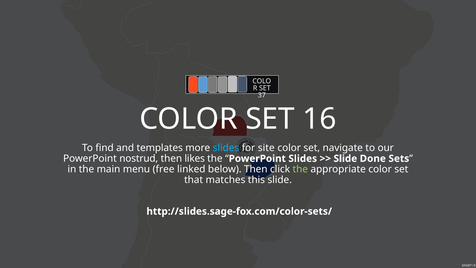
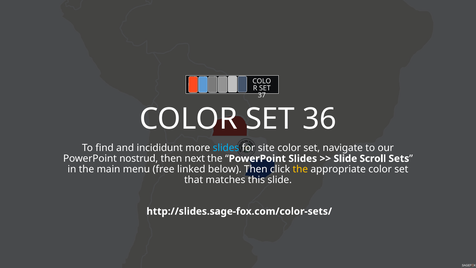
16: 16 -> 36 (319, 119)
templates: templates -> incididunt (160, 148)
likes: likes -> next (195, 158)
Done: Done -> Scroll (373, 158)
the colour: light green -> yellow (300, 169)
